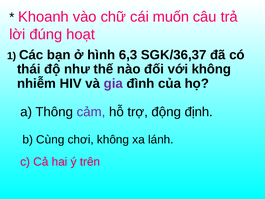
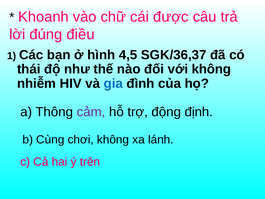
muốn: muốn -> được (171, 17)
hoạt: hoạt -> điều (81, 34)
6,3: 6,3 -> 4,5 (128, 55)
gia colour: purple -> blue (113, 83)
